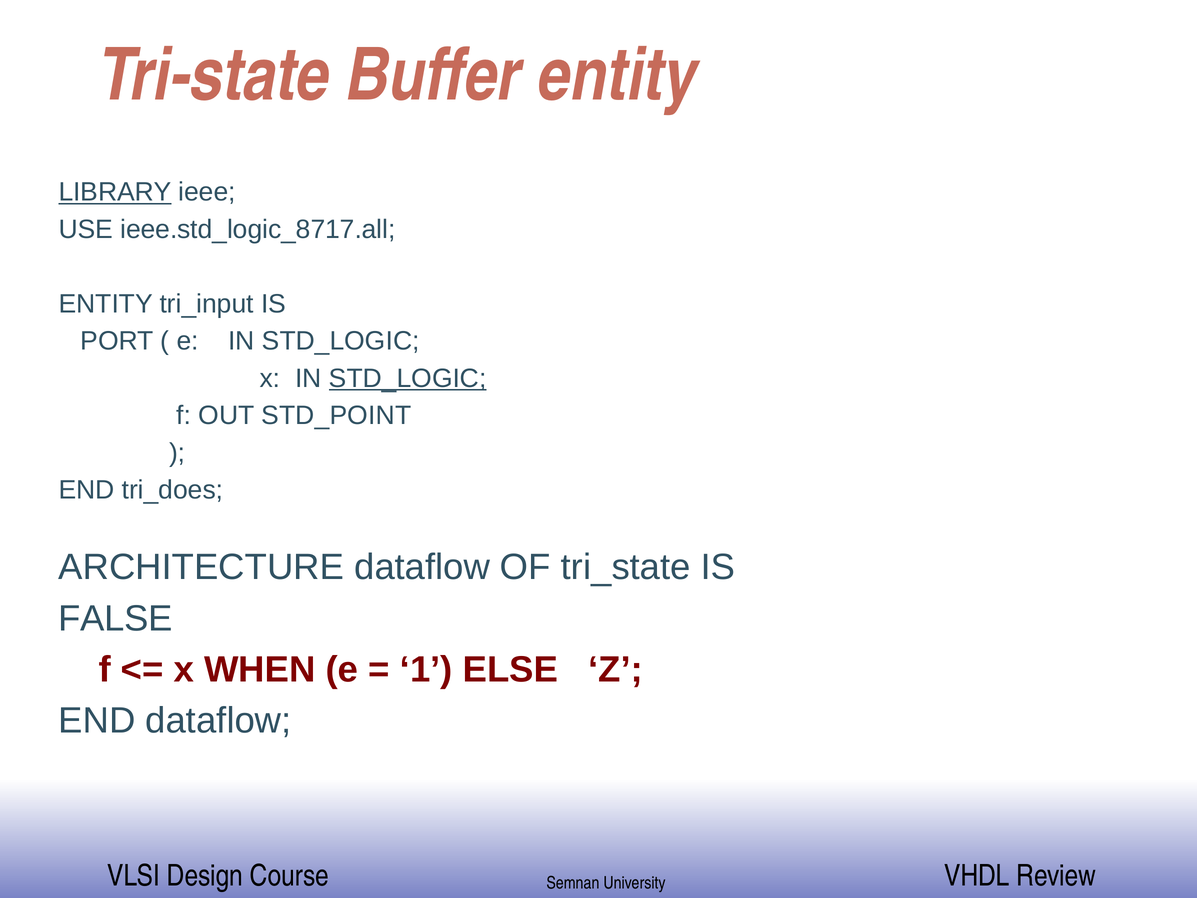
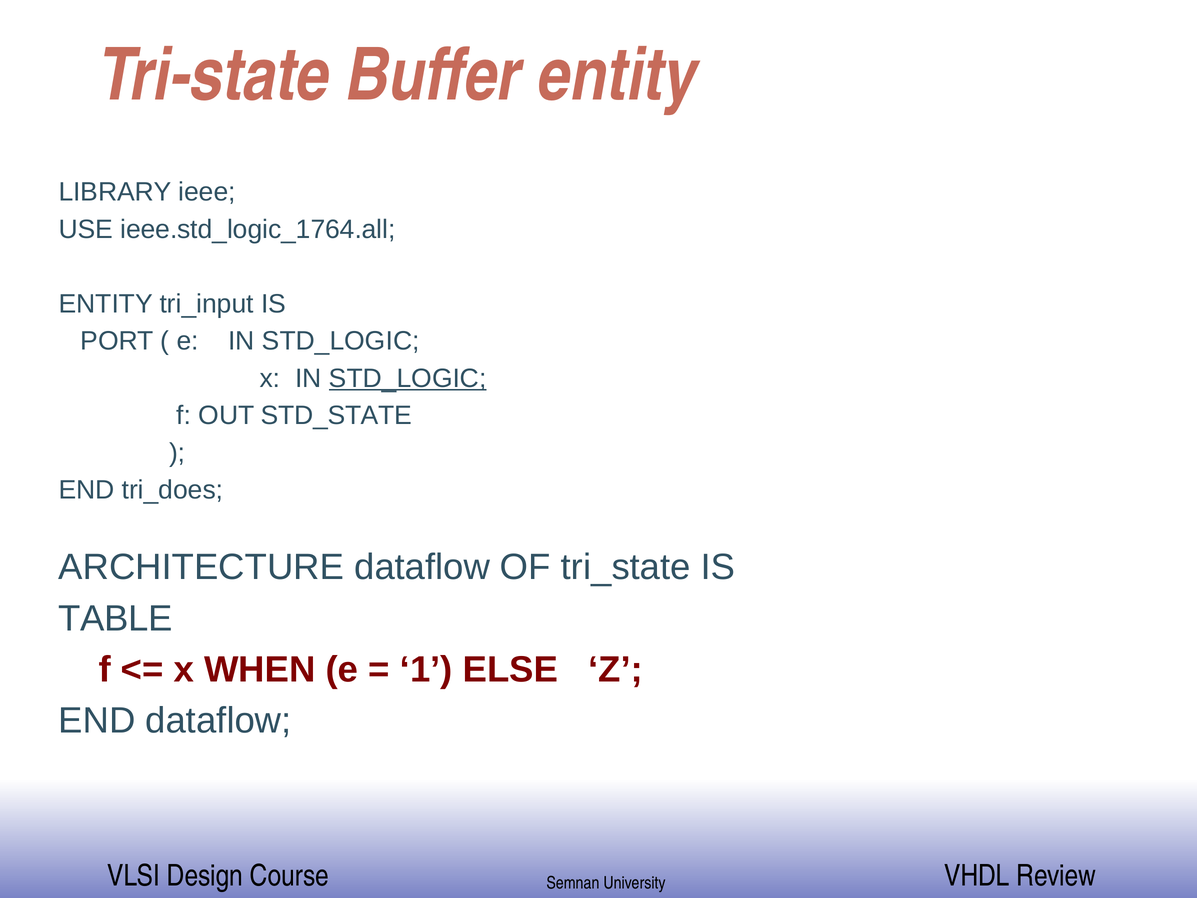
LIBRARY underline: present -> none (115, 192)
ieee.std_logic_8717.all: ieee.std_logic_8717.all -> ieee.std_logic_1764.all (258, 229)
STD_POINT: STD_POINT -> STD_STATE (336, 416)
FALSE: FALSE -> TABLE (115, 618)
